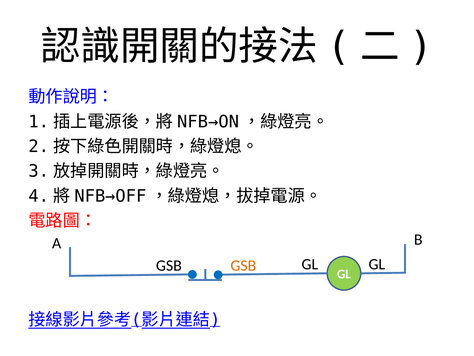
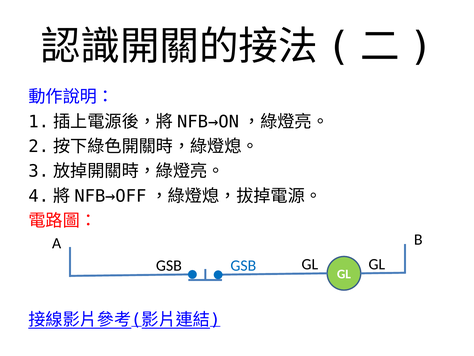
GSB colour: orange -> blue (243, 265)
